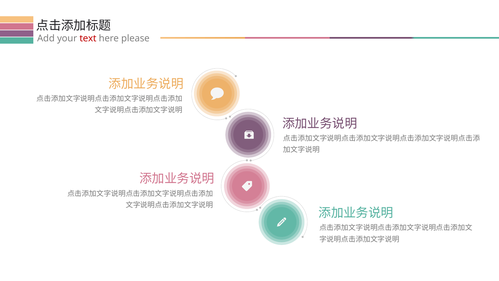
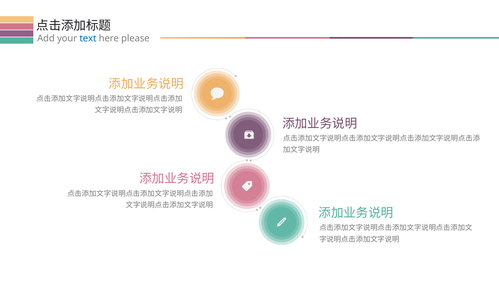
text colour: red -> blue (88, 38)
